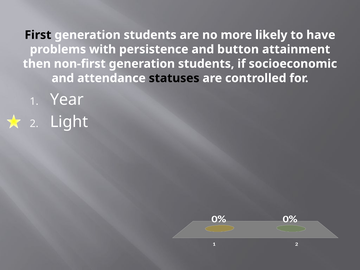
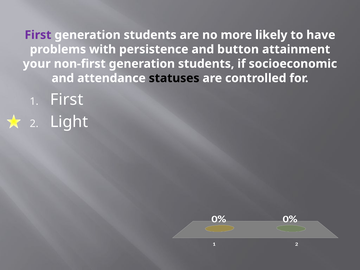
First colour: black -> purple (38, 35)
then: then -> your (37, 64)
Year: Year -> First (67, 99)
